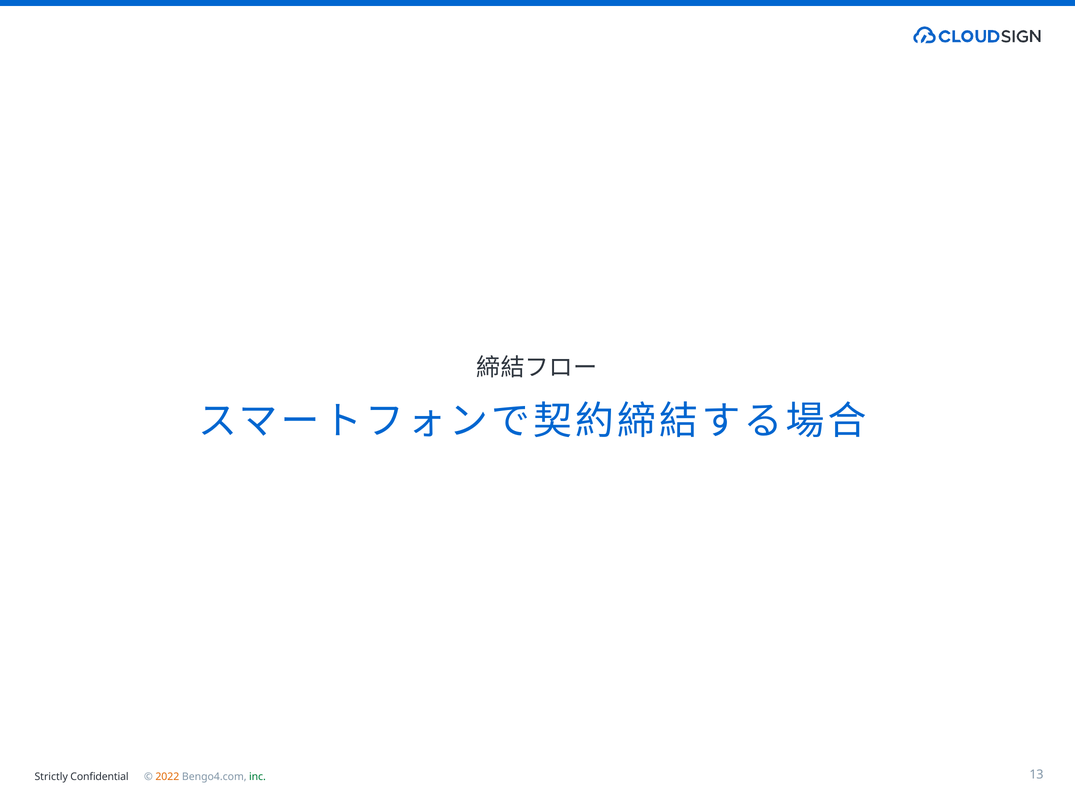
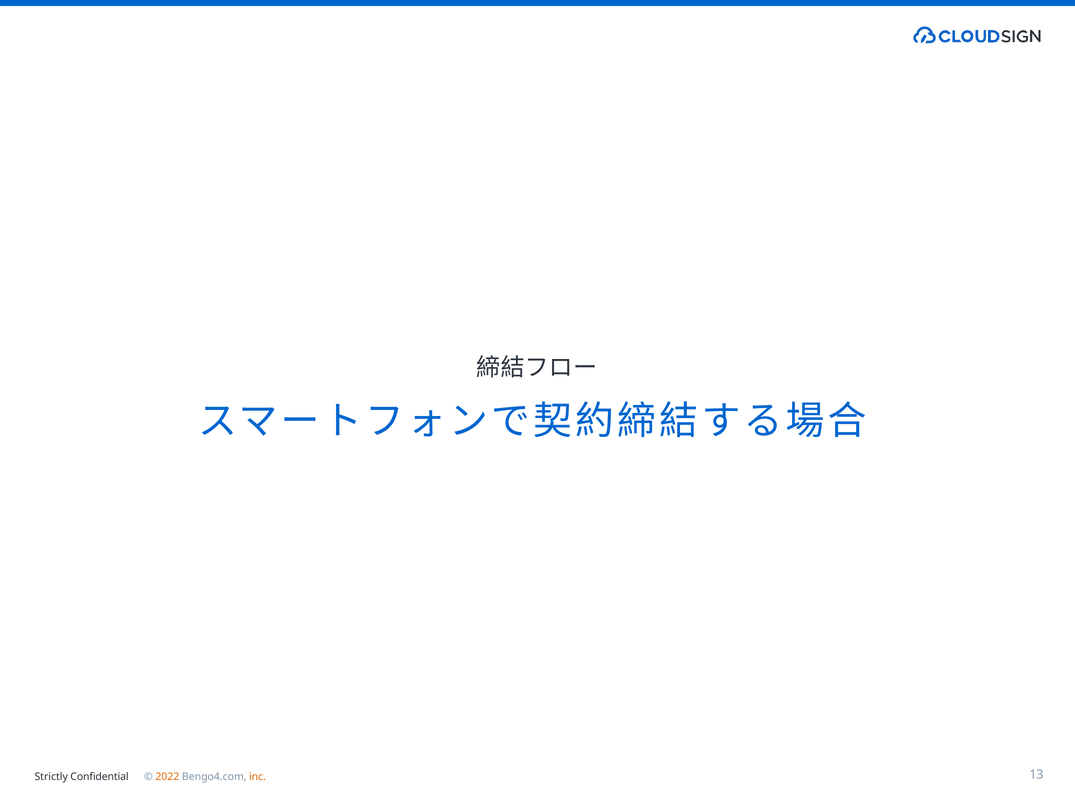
inc colour: green -> orange (257, 777)
